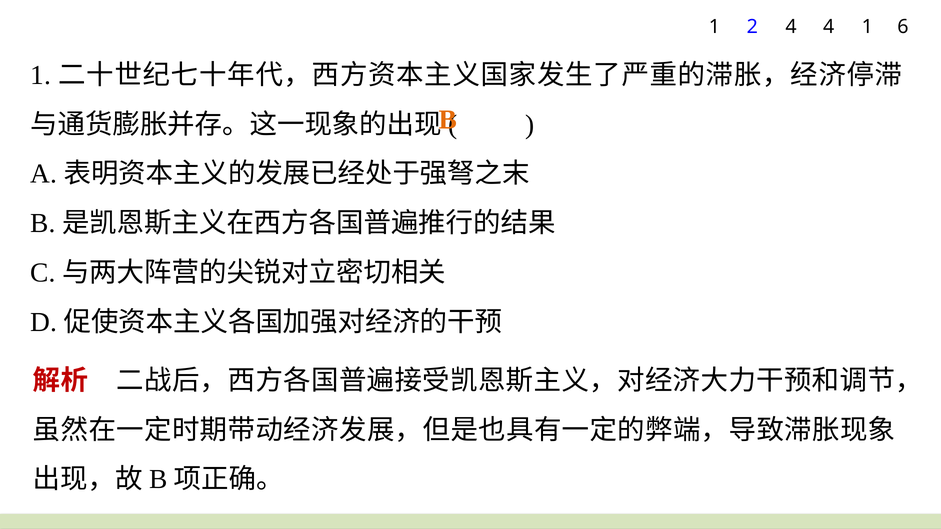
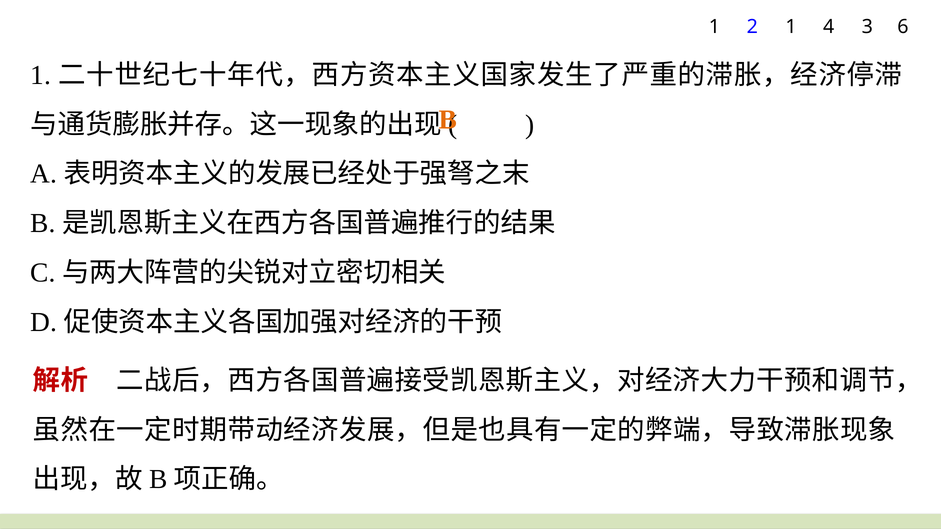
2 4: 4 -> 1 (791, 27)
4 1: 1 -> 3 (867, 27)
